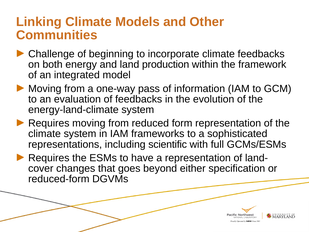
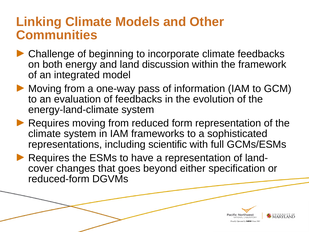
production: production -> discussion (166, 64)
